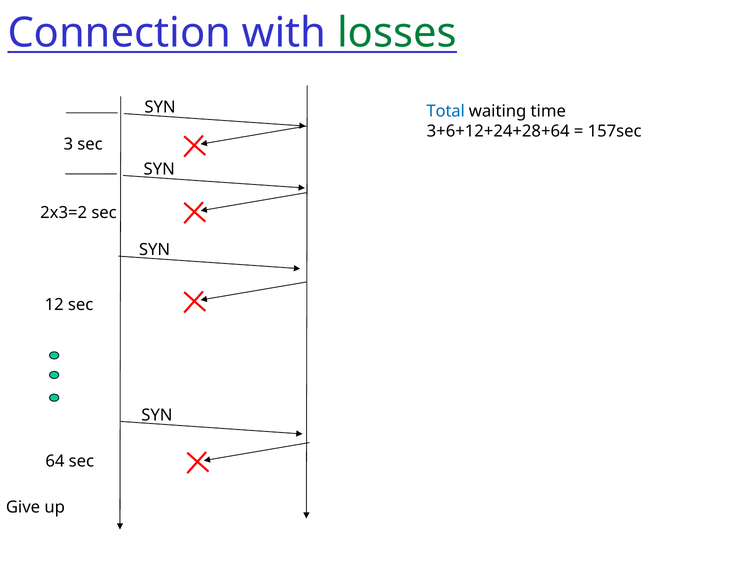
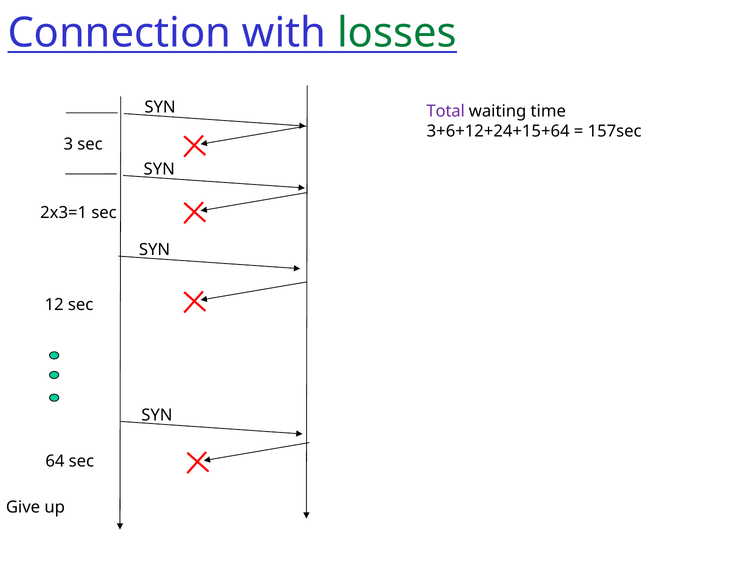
Total colour: blue -> purple (446, 111)
3+6+12+24+28+64: 3+6+12+24+28+64 -> 3+6+12+24+15+64 (498, 131)
2x3=2: 2x3=2 -> 2x3=1 (64, 213)
